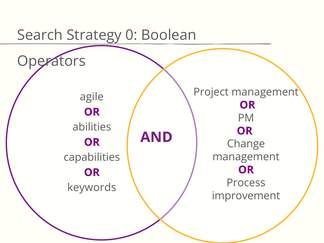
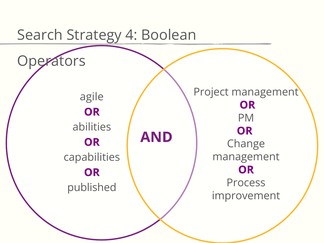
0: 0 -> 4 (131, 35)
keywords: keywords -> published (92, 188)
